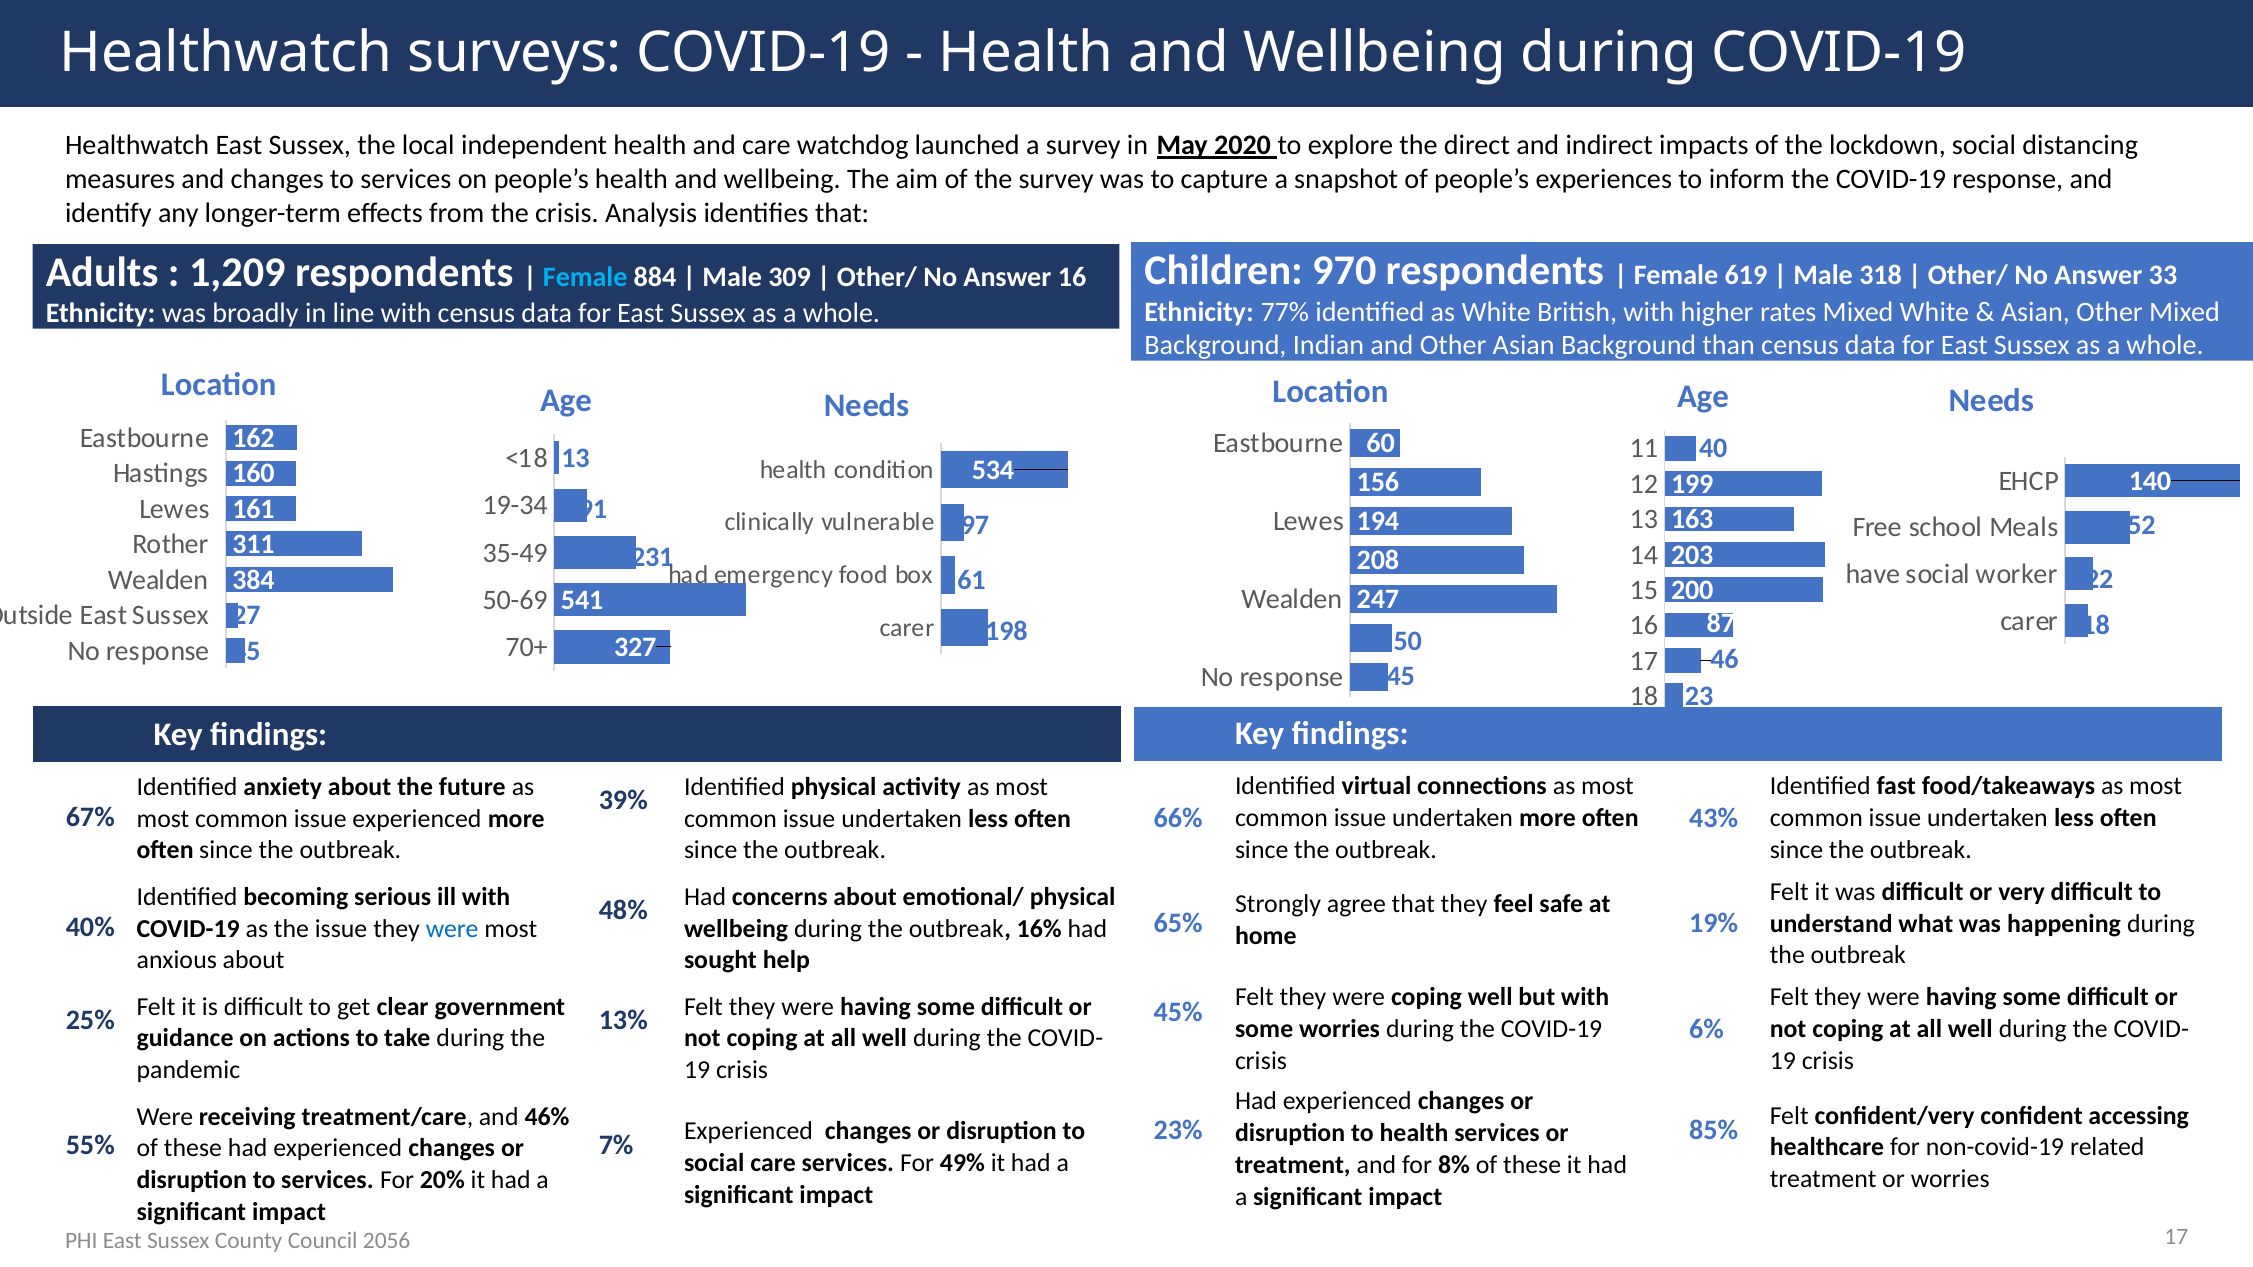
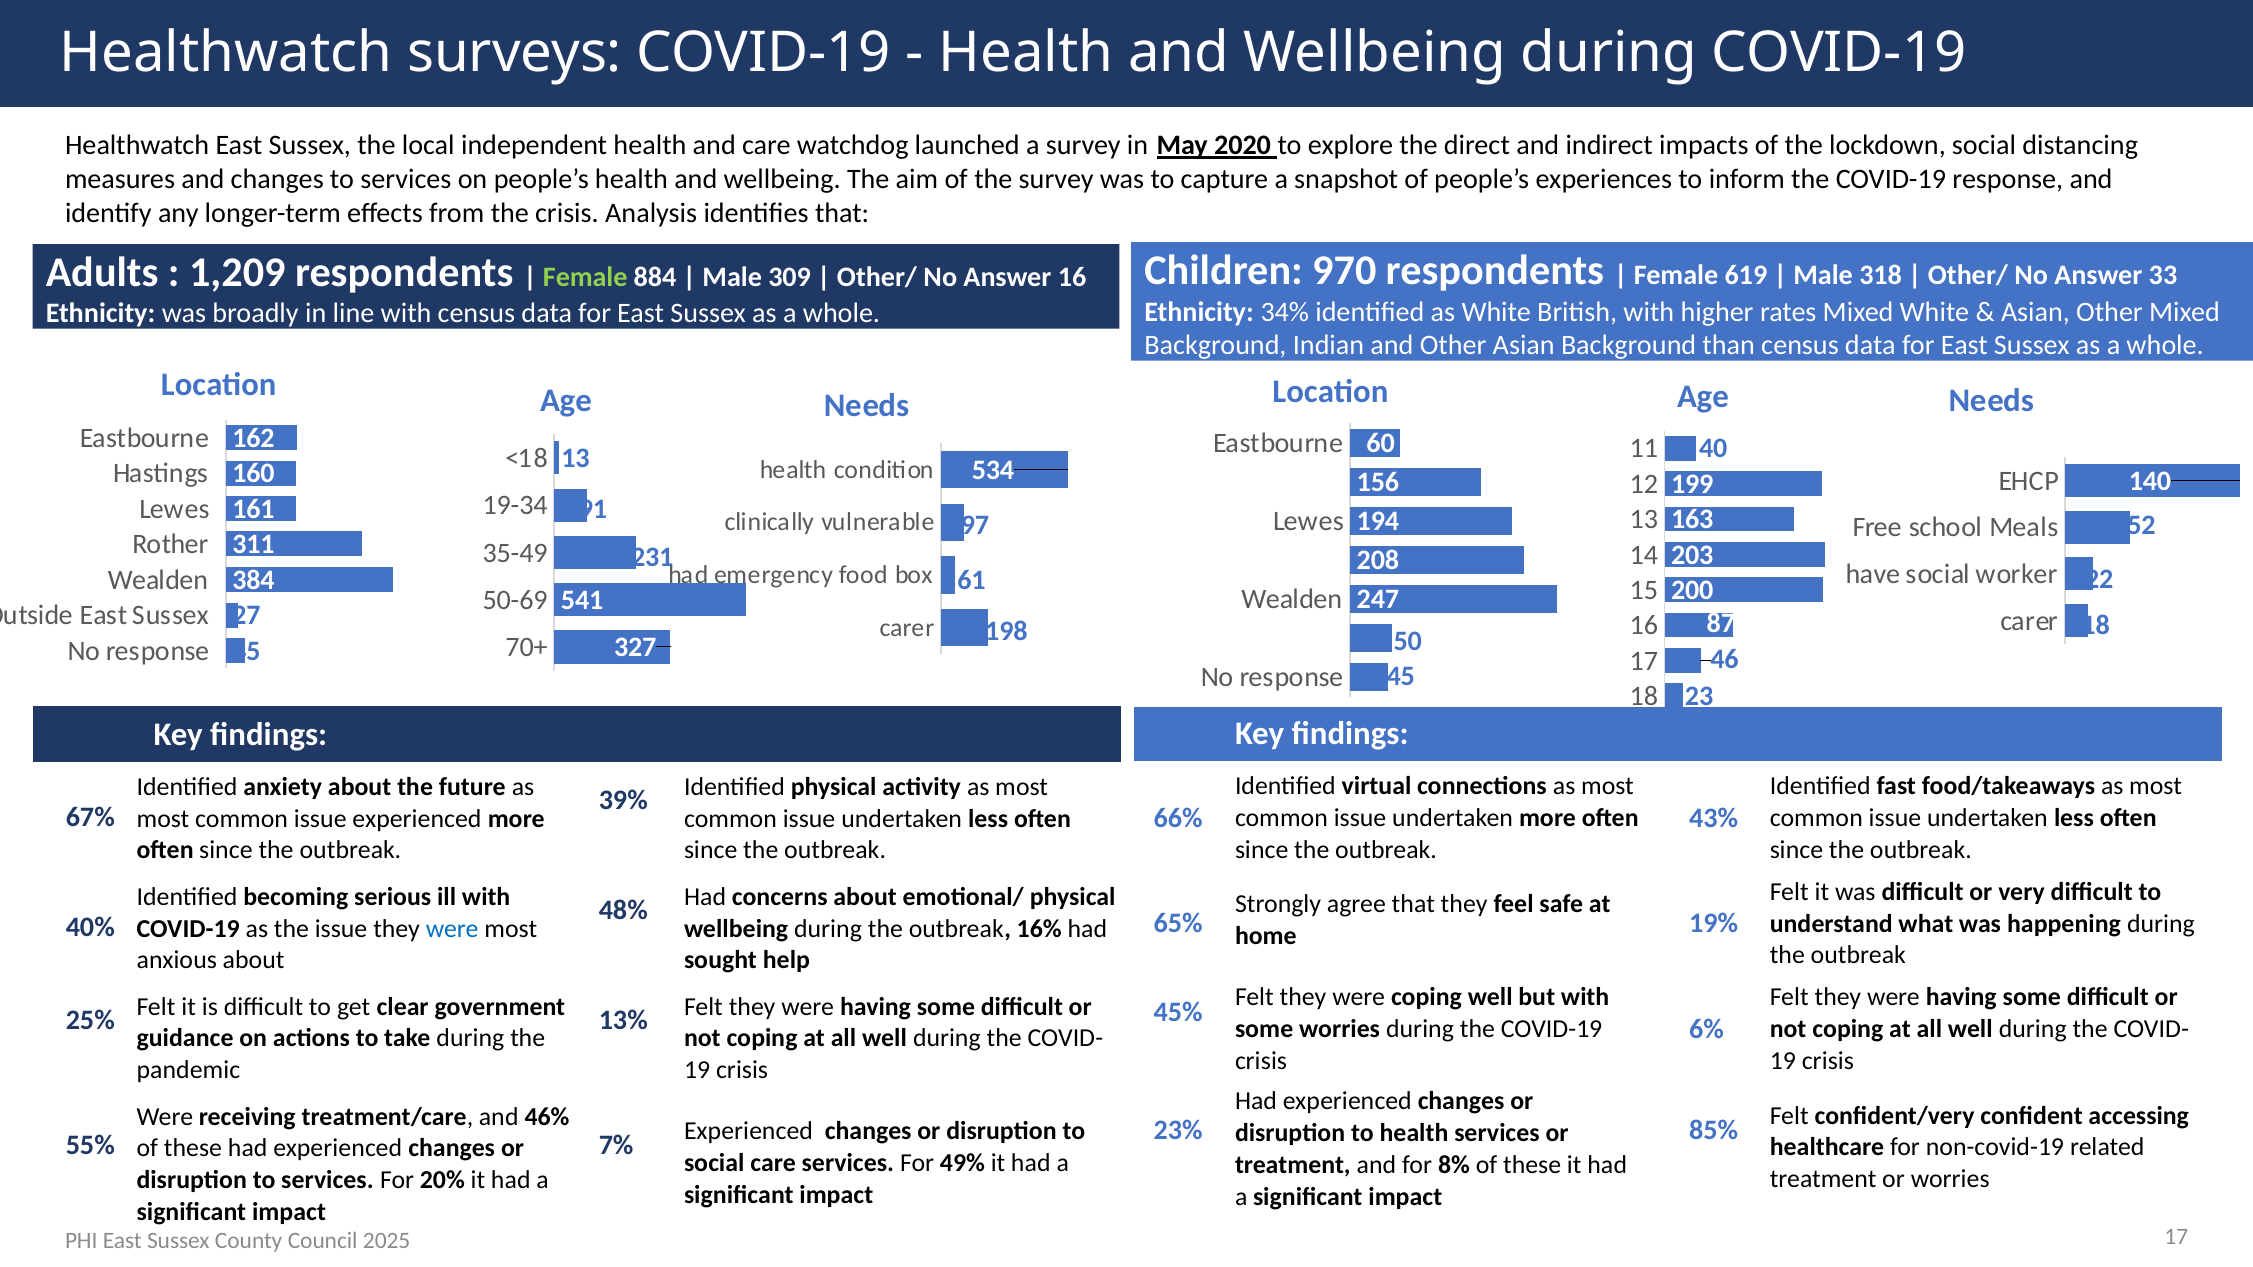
Female colour: light blue -> light green (585, 277)
77%: 77% -> 34% (1285, 312)
2056: 2056 -> 2025 (387, 1241)
